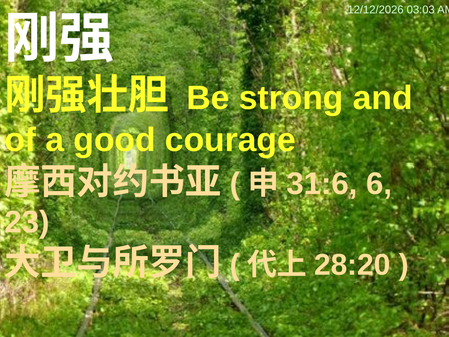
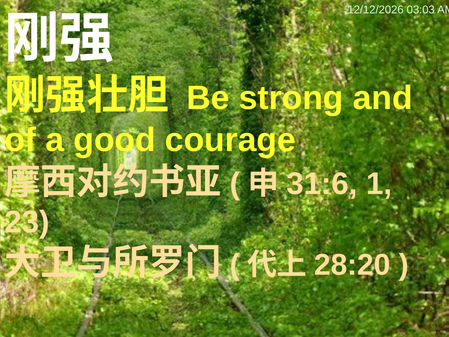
6: 6 -> 1 (379, 184)
